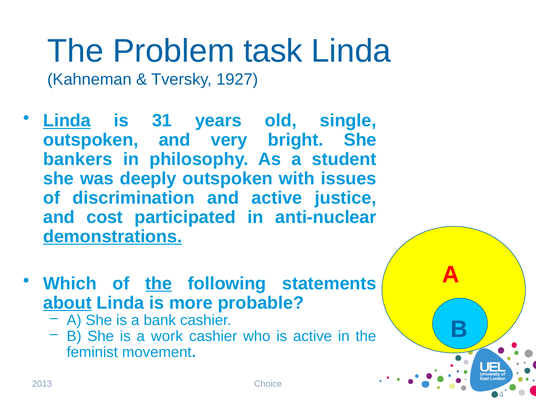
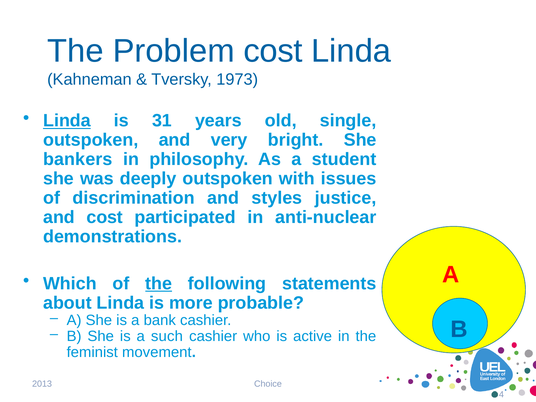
Problem task: task -> cost (273, 51)
1927: 1927 -> 1973 (237, 79)
and active: active -> styles (277, 198)
demonstrations underline: present -> none (113, 236)
about underline: present -> none (67, 303)
work: work -> such (167, 336)
